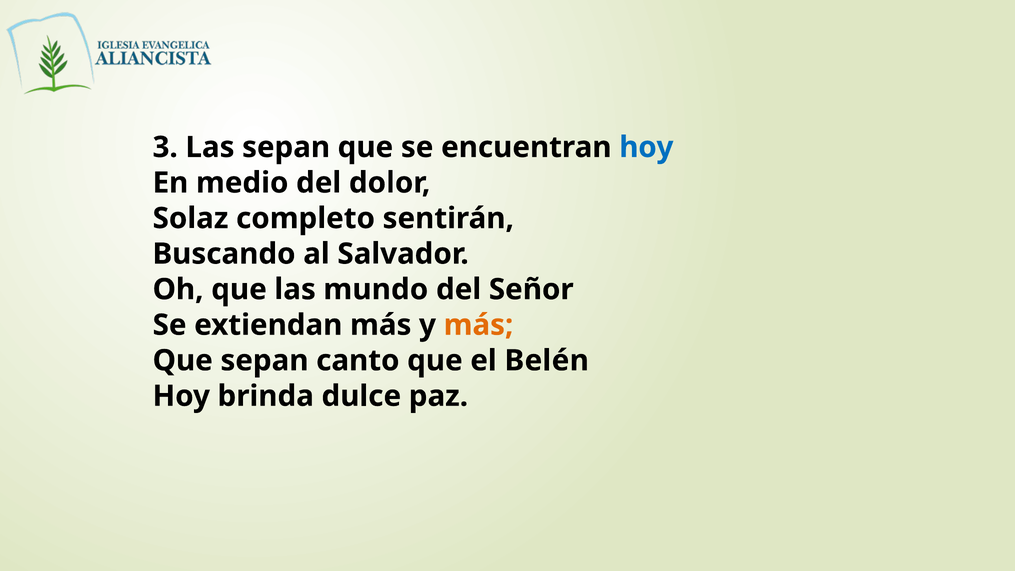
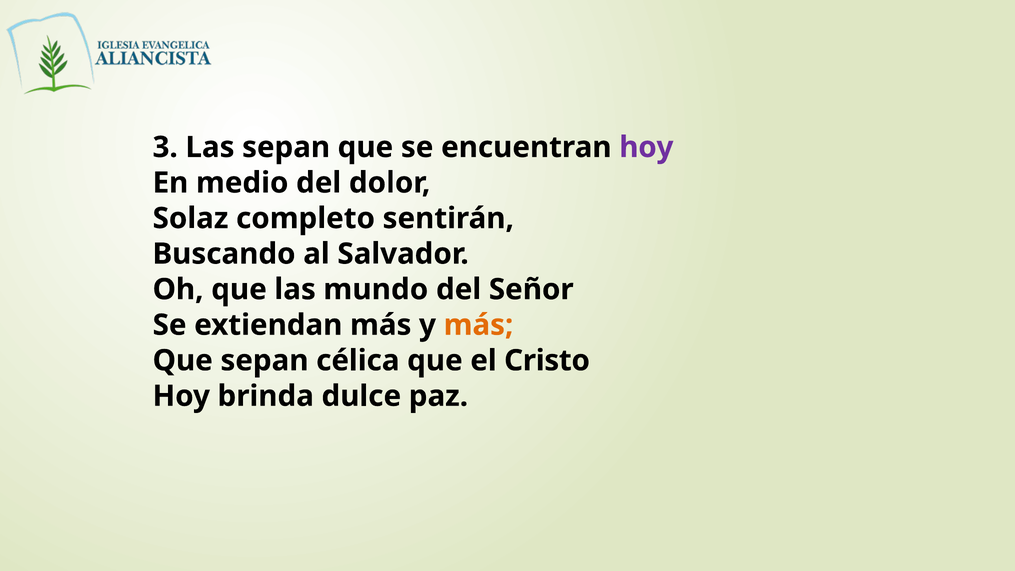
hoy colour: blue -> purple (646, 147)
canto: canto -> célica (358, 361)
Belén: Belén -> Cristo (547, 361)
